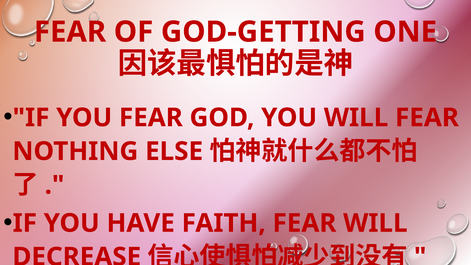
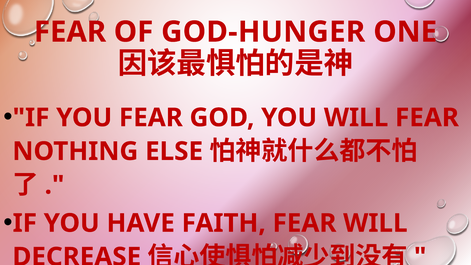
GOD-GETTING: GOD-GETTING -> GOD-HUNGER (263, 32)
